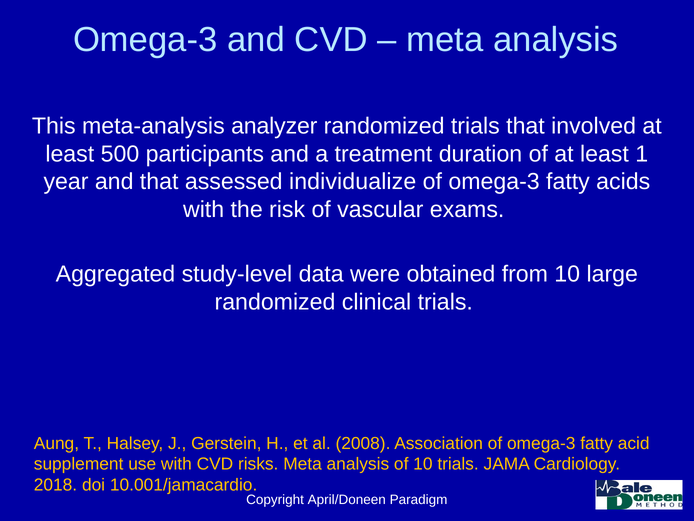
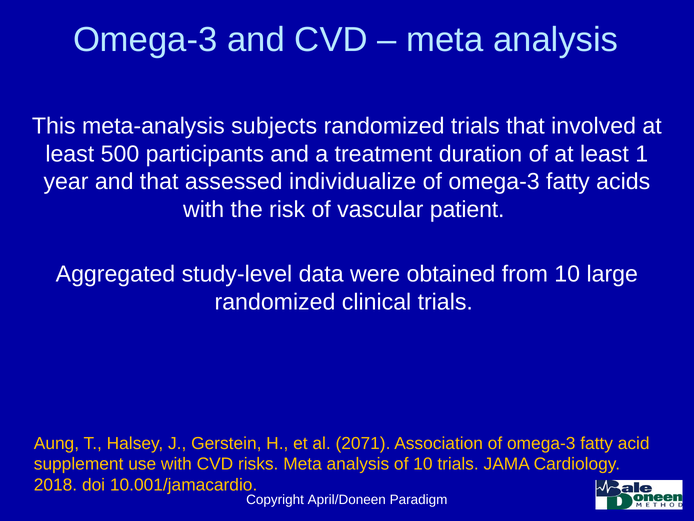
analyzer: analyzer -> subjects (274, 126)
exams: exams -> patient (467, 209)
2008: 2008 -> 2071 (363, 443)
